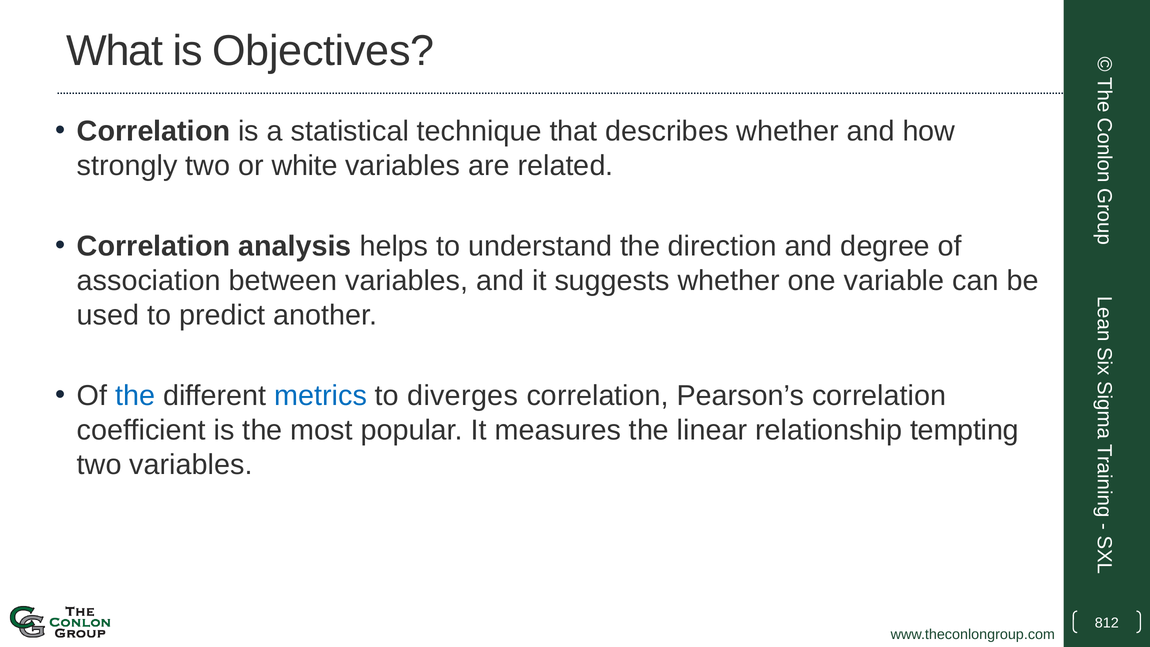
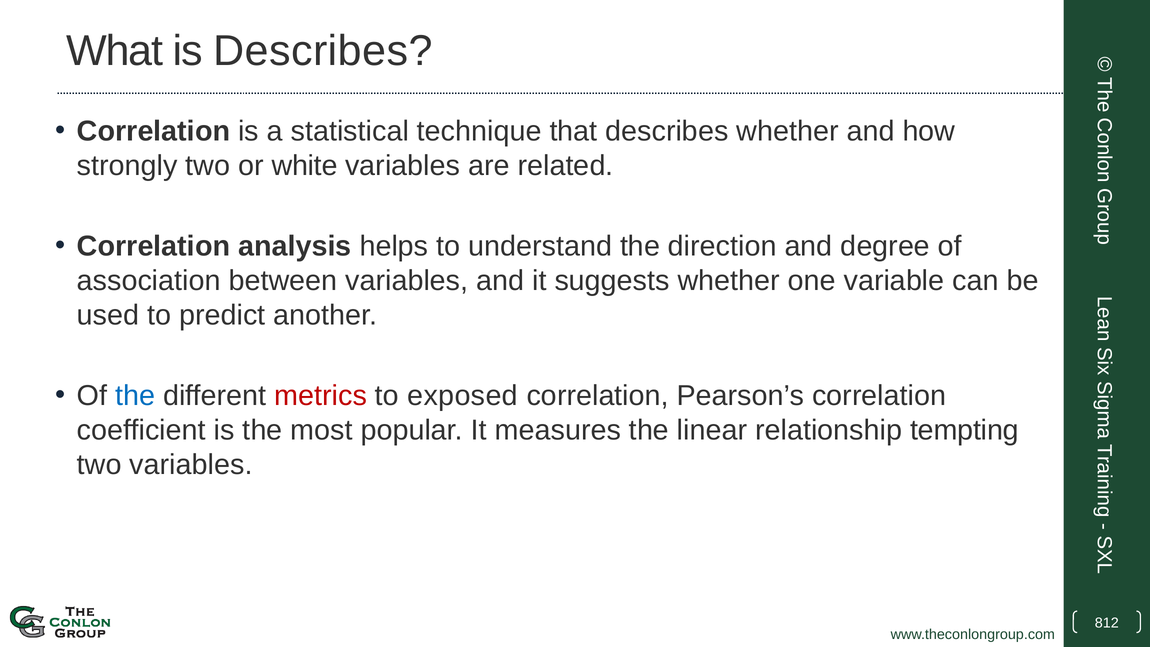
is Objectives: Objectives -> Describes (323, 51)
metrics colour: blue -> red (321, 396)
diverges: diverges -> exposed (463, 396)
